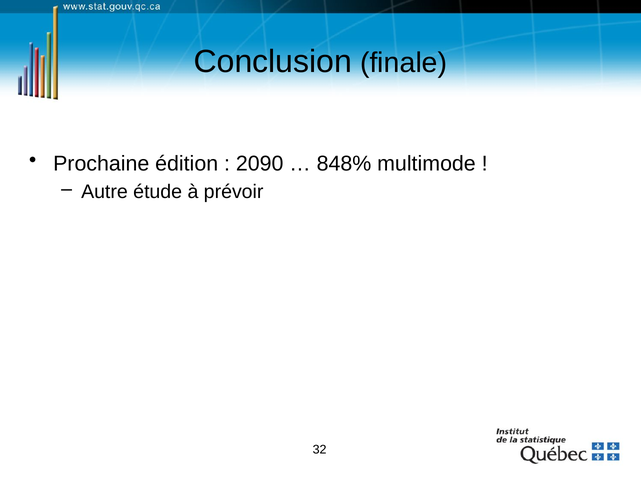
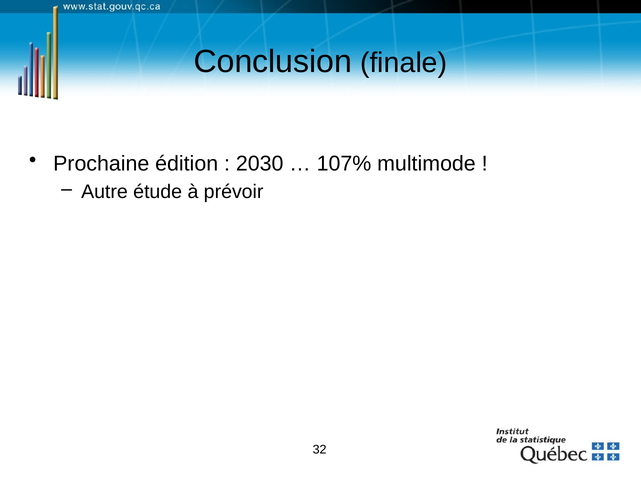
2090: 2090 -> 2030 (260, 164)
848%: 848% -> 107% (344, 164)
